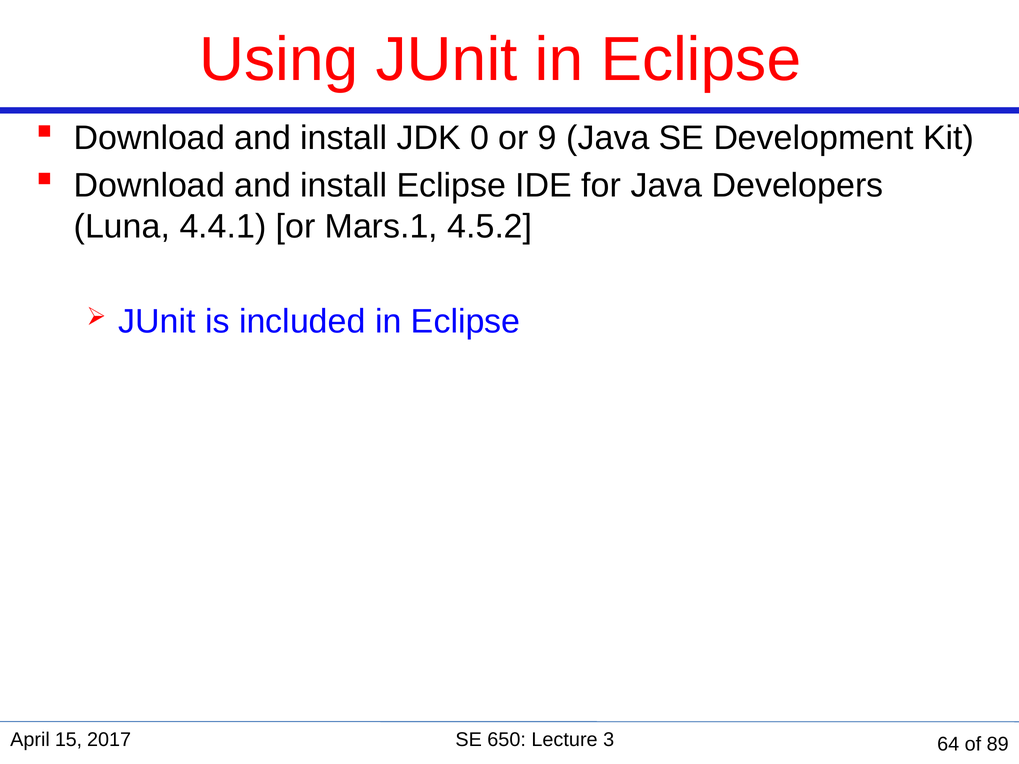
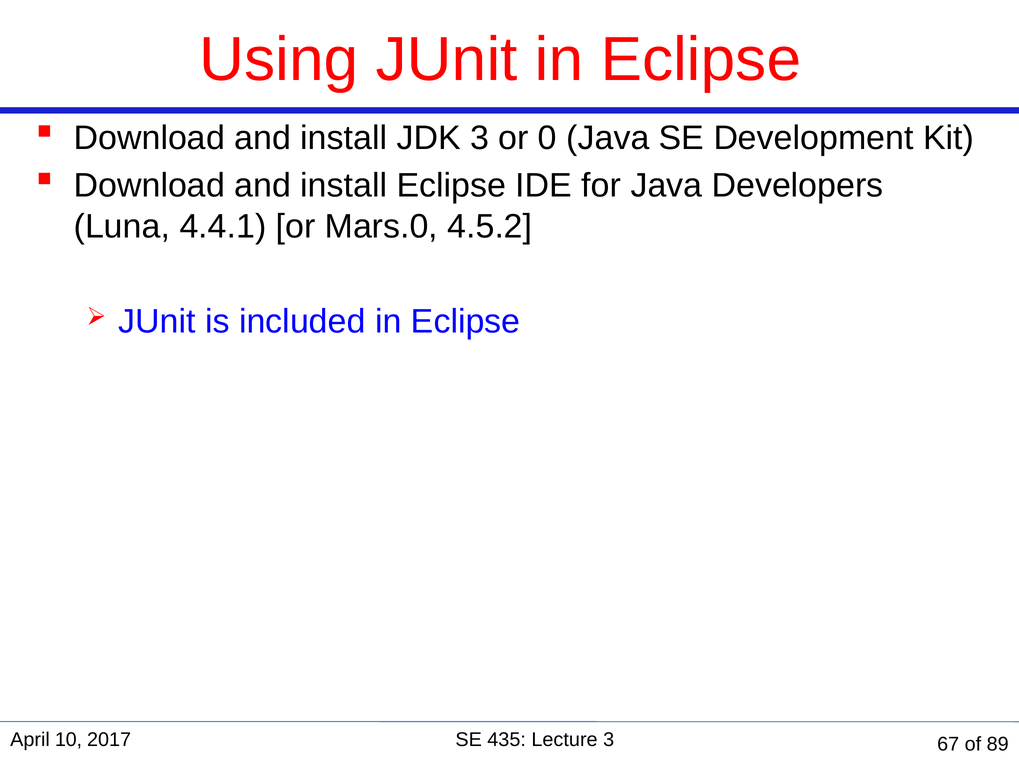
JDK 0: 0 -> 3 (480, 138)
9: 9 -> 0 (547, 138)
Mars.1: Mars.1 -> Mars.0 (381, 227)
15: 15 -> 10 (68, 740)
650: 650 -> 435 (507, 740)
64: 64 -> 67 (948, 744)
